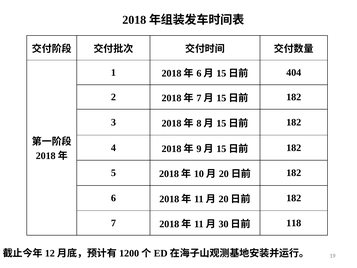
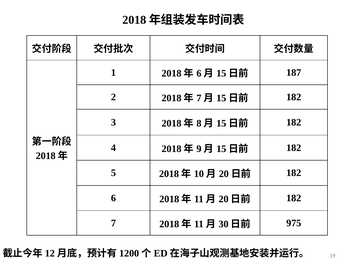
404: 404 -> 187 (294, 72)
118: 118 -> 975 (294, 223)
